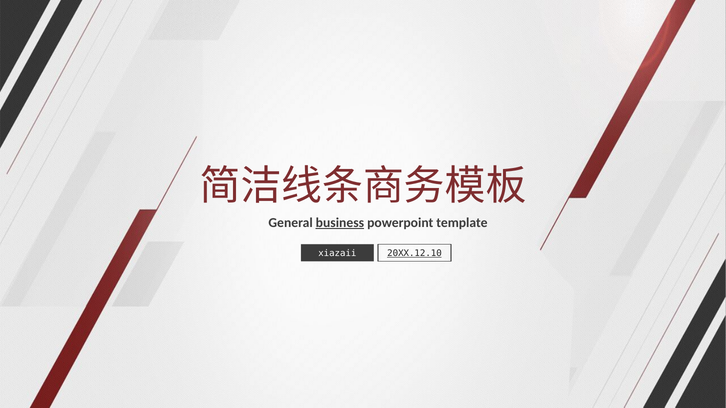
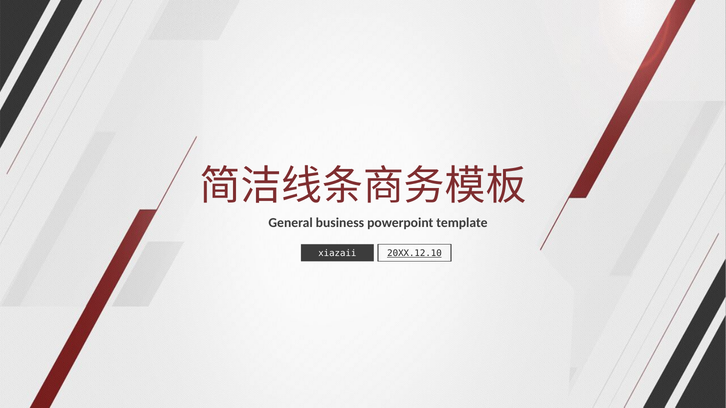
business underline: present -> none (340, 223)
